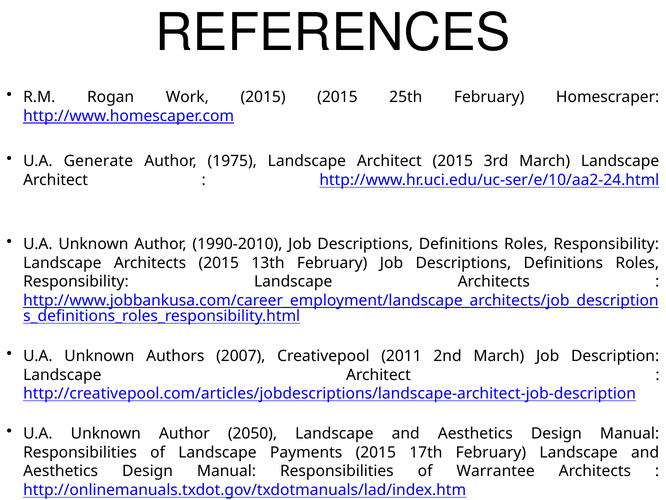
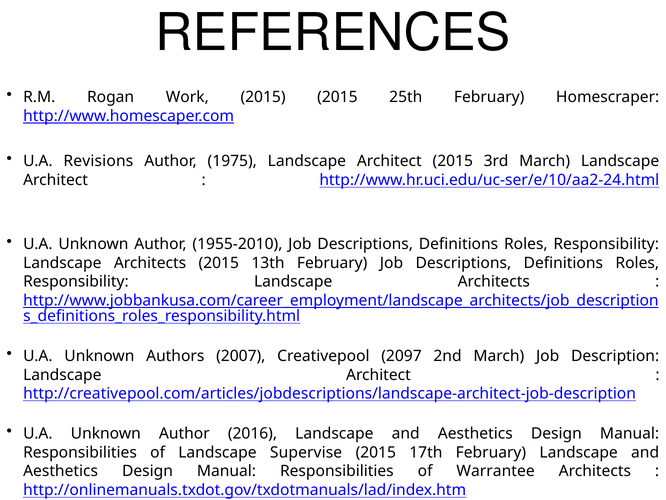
Generate: Generate -> Revisions (98, 161)
1990-2010: 1990-2010 -> 1955-2010 (237, 244)
2011: 2011 -> 2097 (402, 356)
2050: 2050 -> 2016 (252, 433)
Payments: Payments -> Supervise (306, 452)
